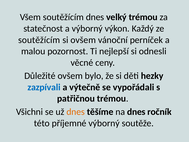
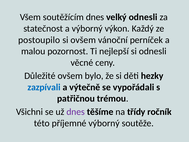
velký trémou: trémou -> odnesli (143, 17)
soutěžícím: soutěžícím -> postoupilo (39, 40)
dnes colour: orange -> purple (76, 112)
na dnes: dnes -> třídy (136, 112)
